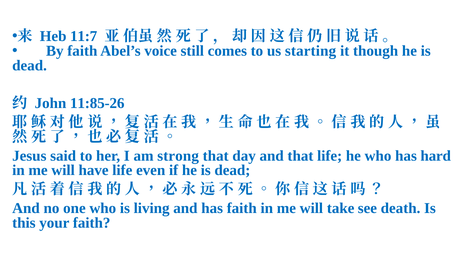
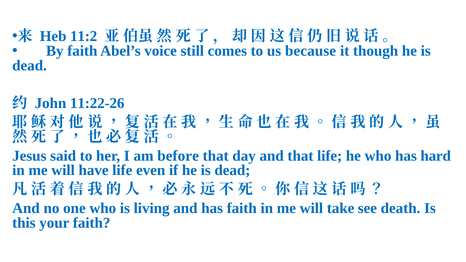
11:7: 11:7 -> 11:2 (84, 36)
starting: starting -> because (311, 51)
11:85-26: 11:85-26 -> 11:22-26 (97, 103)
strong: strong -> before (178, 156)
